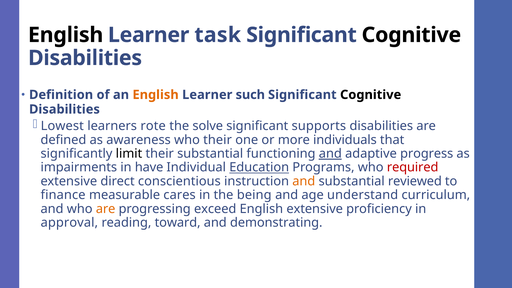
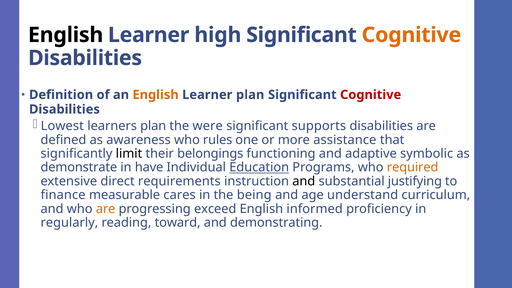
task: task -> high (218, 35)
Cognitive colour: black -> orange (411, 35)
Learner such: such -> plan (250, 95)
Cognitive colour: black -> red (371, 95)
learners rote: rote -> plan (153, 126)
solve: solve -> were (208, 126)
who their: their -> rules (218, 140)
individuals: individuals -> assistance (345, 140)
their substantial: substantial -> belongings (210, 154)
and underline: present -> none (330, 154)
progress: progress -> symbolic (427, 154)
impairments: impairments -> demonstrate (79, 167)
required colour: red -> orange (413, 167)
conscientious: conscientious -> requirements (179, 181)
and colour: orange -> black (304, 181)
reviewed: reviewed -> justifying (415, 181)
English extensive: extensive -> informed (315, 209)
approval: approval -> regularly (69, 223)
